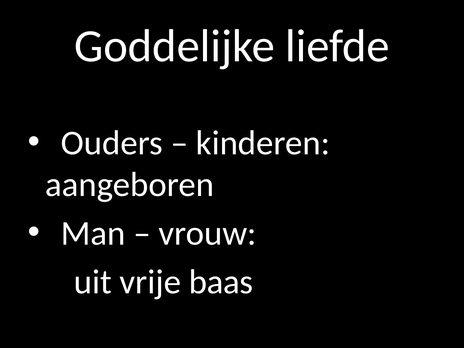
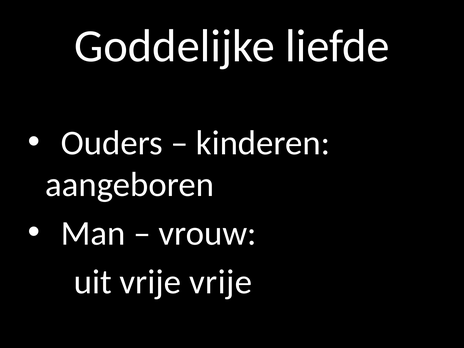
vrije baas: baas -> vrije (221, 282)
